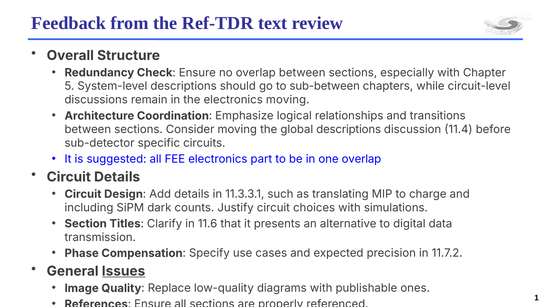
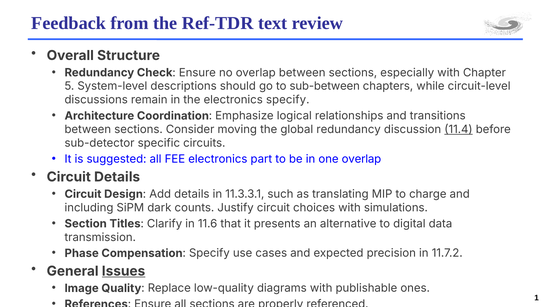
electronics moving: moving -> specify (288, 100)
global descriptions: descriptions -> redundancy (349, 129)
11.4 underline: none -> present (458, 129)
